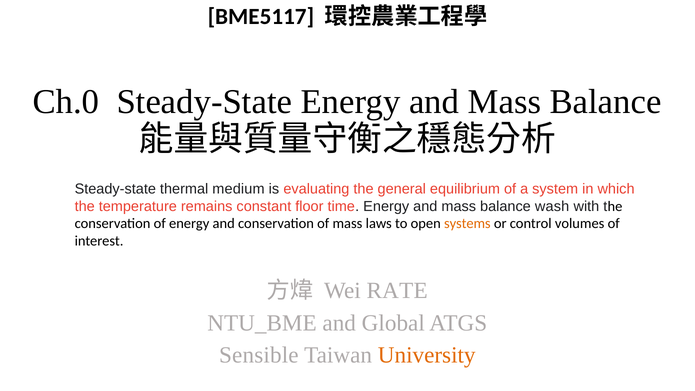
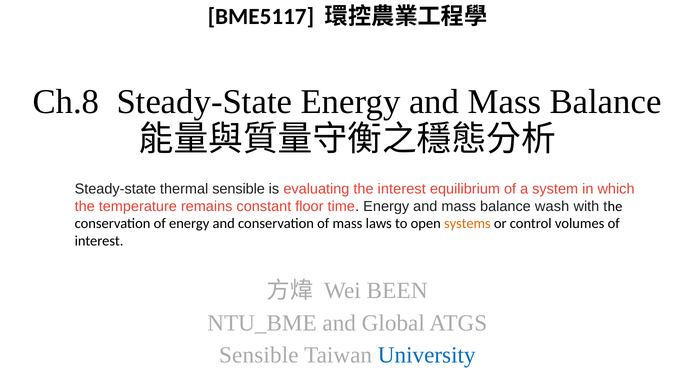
Ch.0: Ch.0 -> Ch.8 (66, 102)
thermal medium: medium -> sensible (239, 189)
the general: general -> interest (402, 189)
RATE: RATE -> BEEN (397, 291)
University colour: orange -> blue (427, 355)
